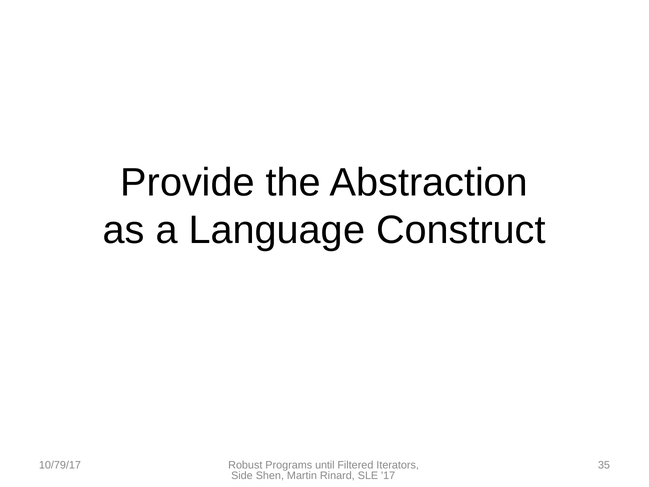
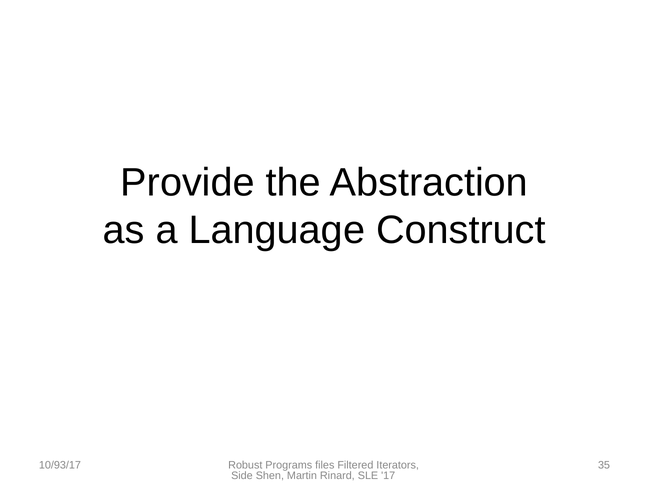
10/79/17: 10/79/17 -> 10/93/17 (60, 465)
until: until -> files (325, 465)
